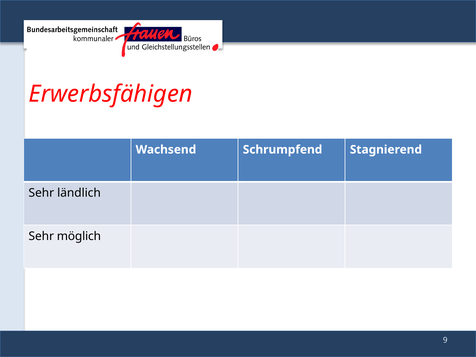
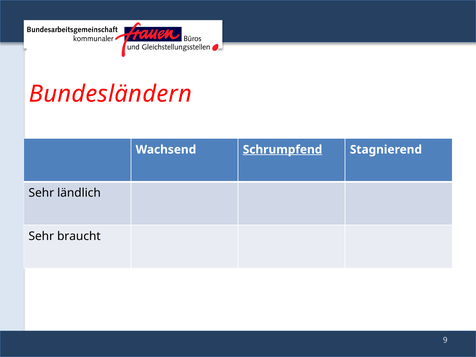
Erwerbsfähigen: Erwerbsfähigen -> Bundesländern (110, 94)
Schrumpfend underline: none -> present (283, 150)
möglich: möglich -> braucht (79, 236)
